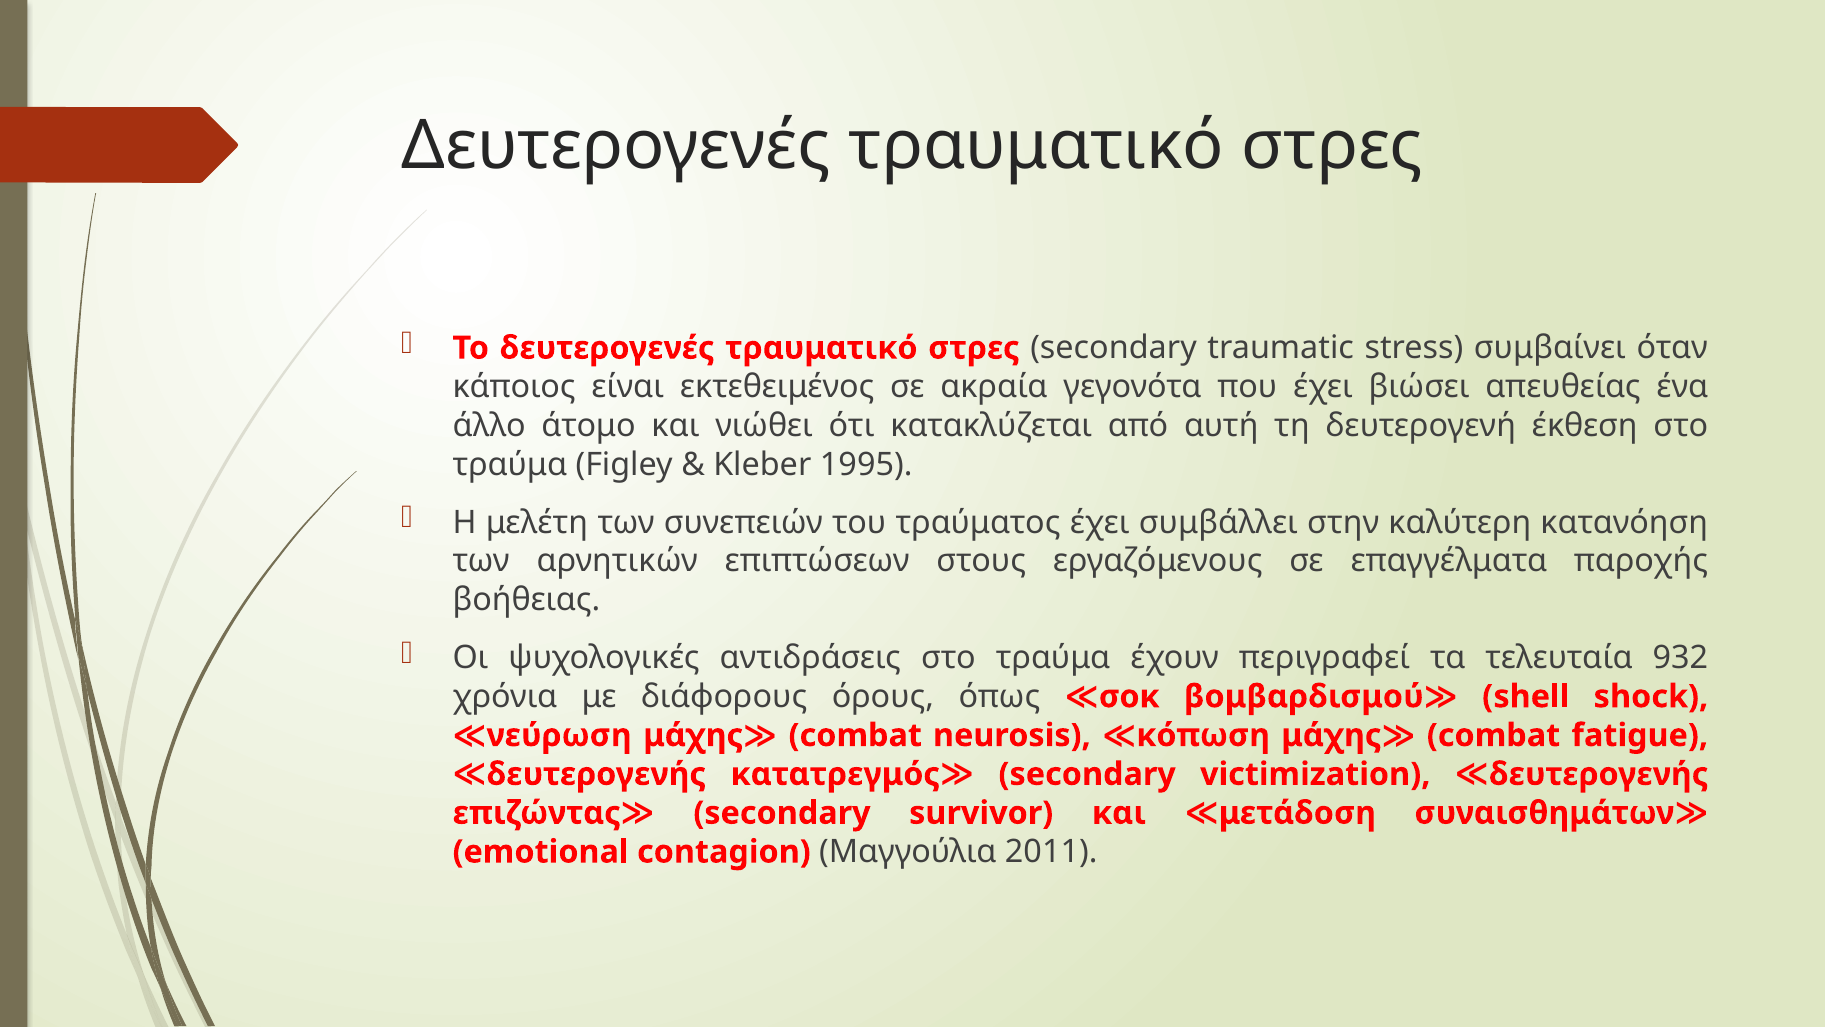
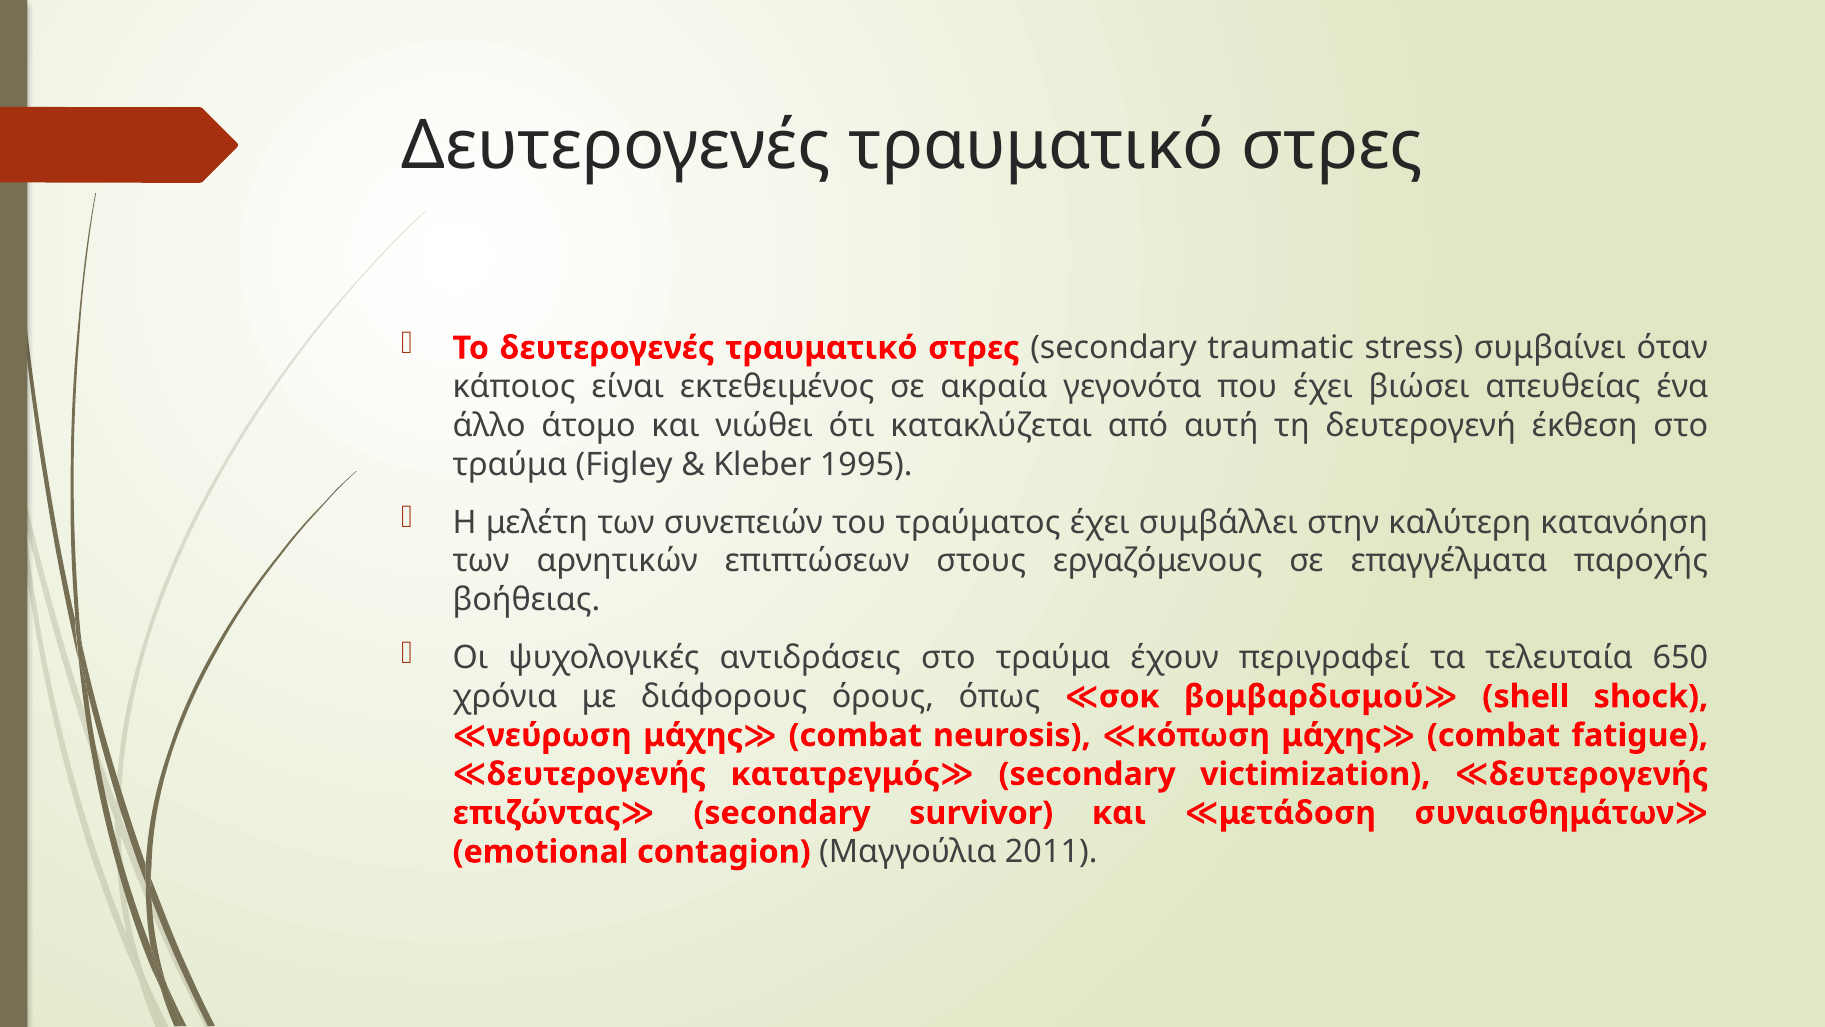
932: 932 -> 650 (1680, 658)
